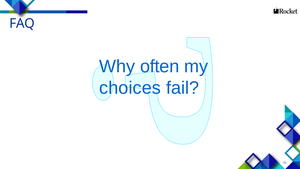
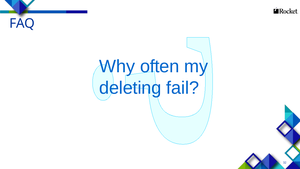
choices: choices -> deleting (130, 88)
